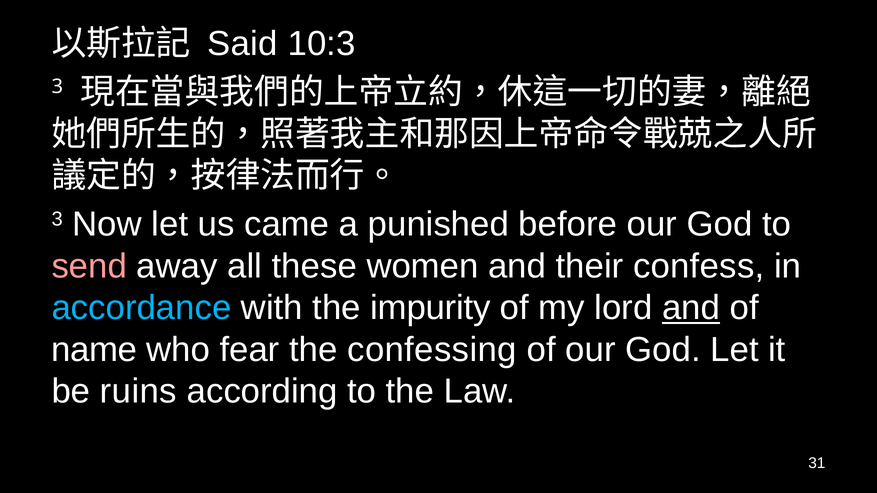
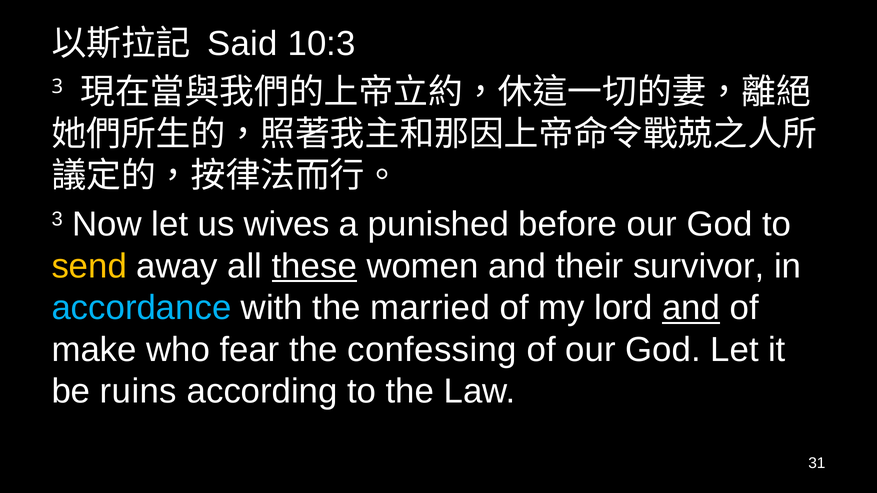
came: came -> wives (287, 225)
send colour: pink -> yellow (89, 266)
these underline: none -> present (314, 266)
confess: confess -> survivor (699, 266)
impurity: impurity -> married (430, 308)
name: name -> make (94, 350)
